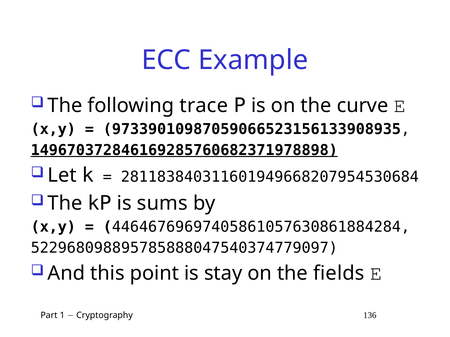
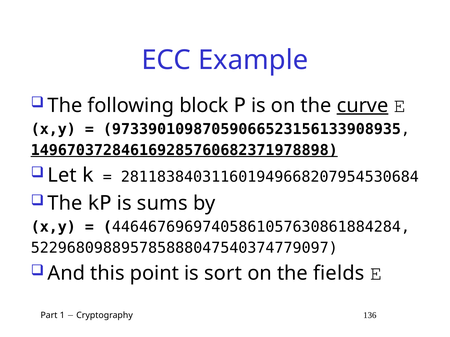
trace: trace -> block (204, 106)
curve underline: none -> present (363, 106)
stay: stay -> sort (223, 274)
